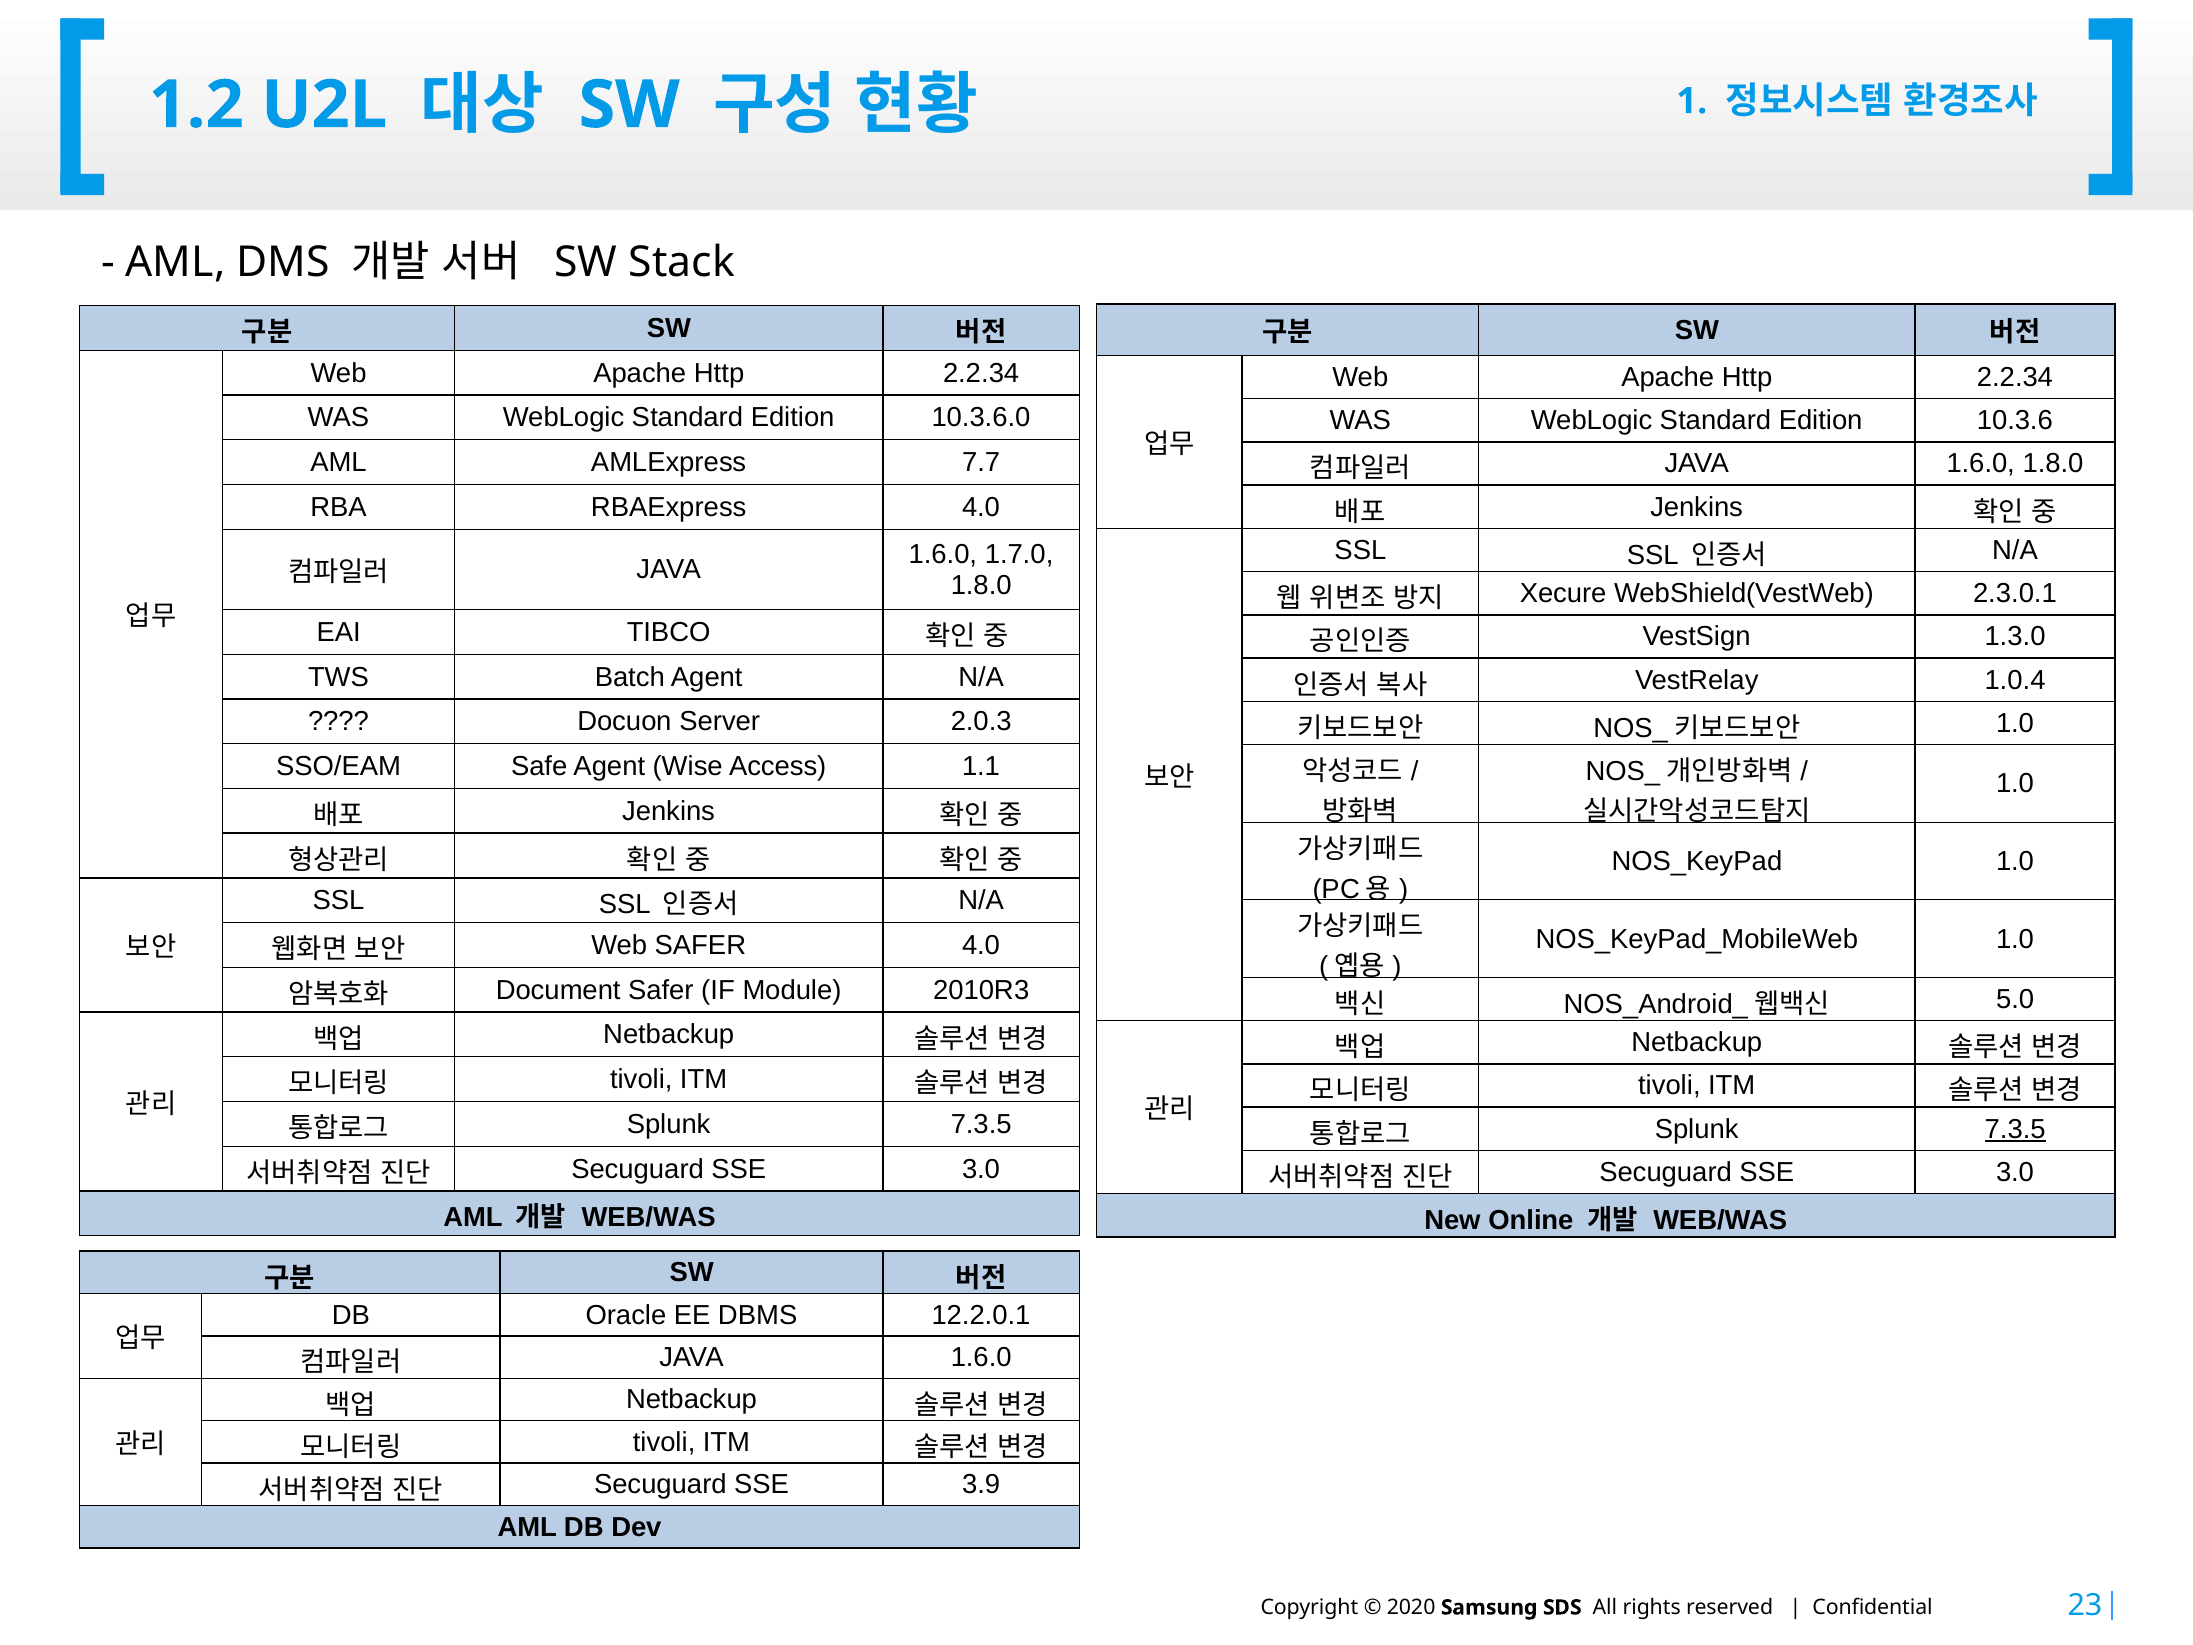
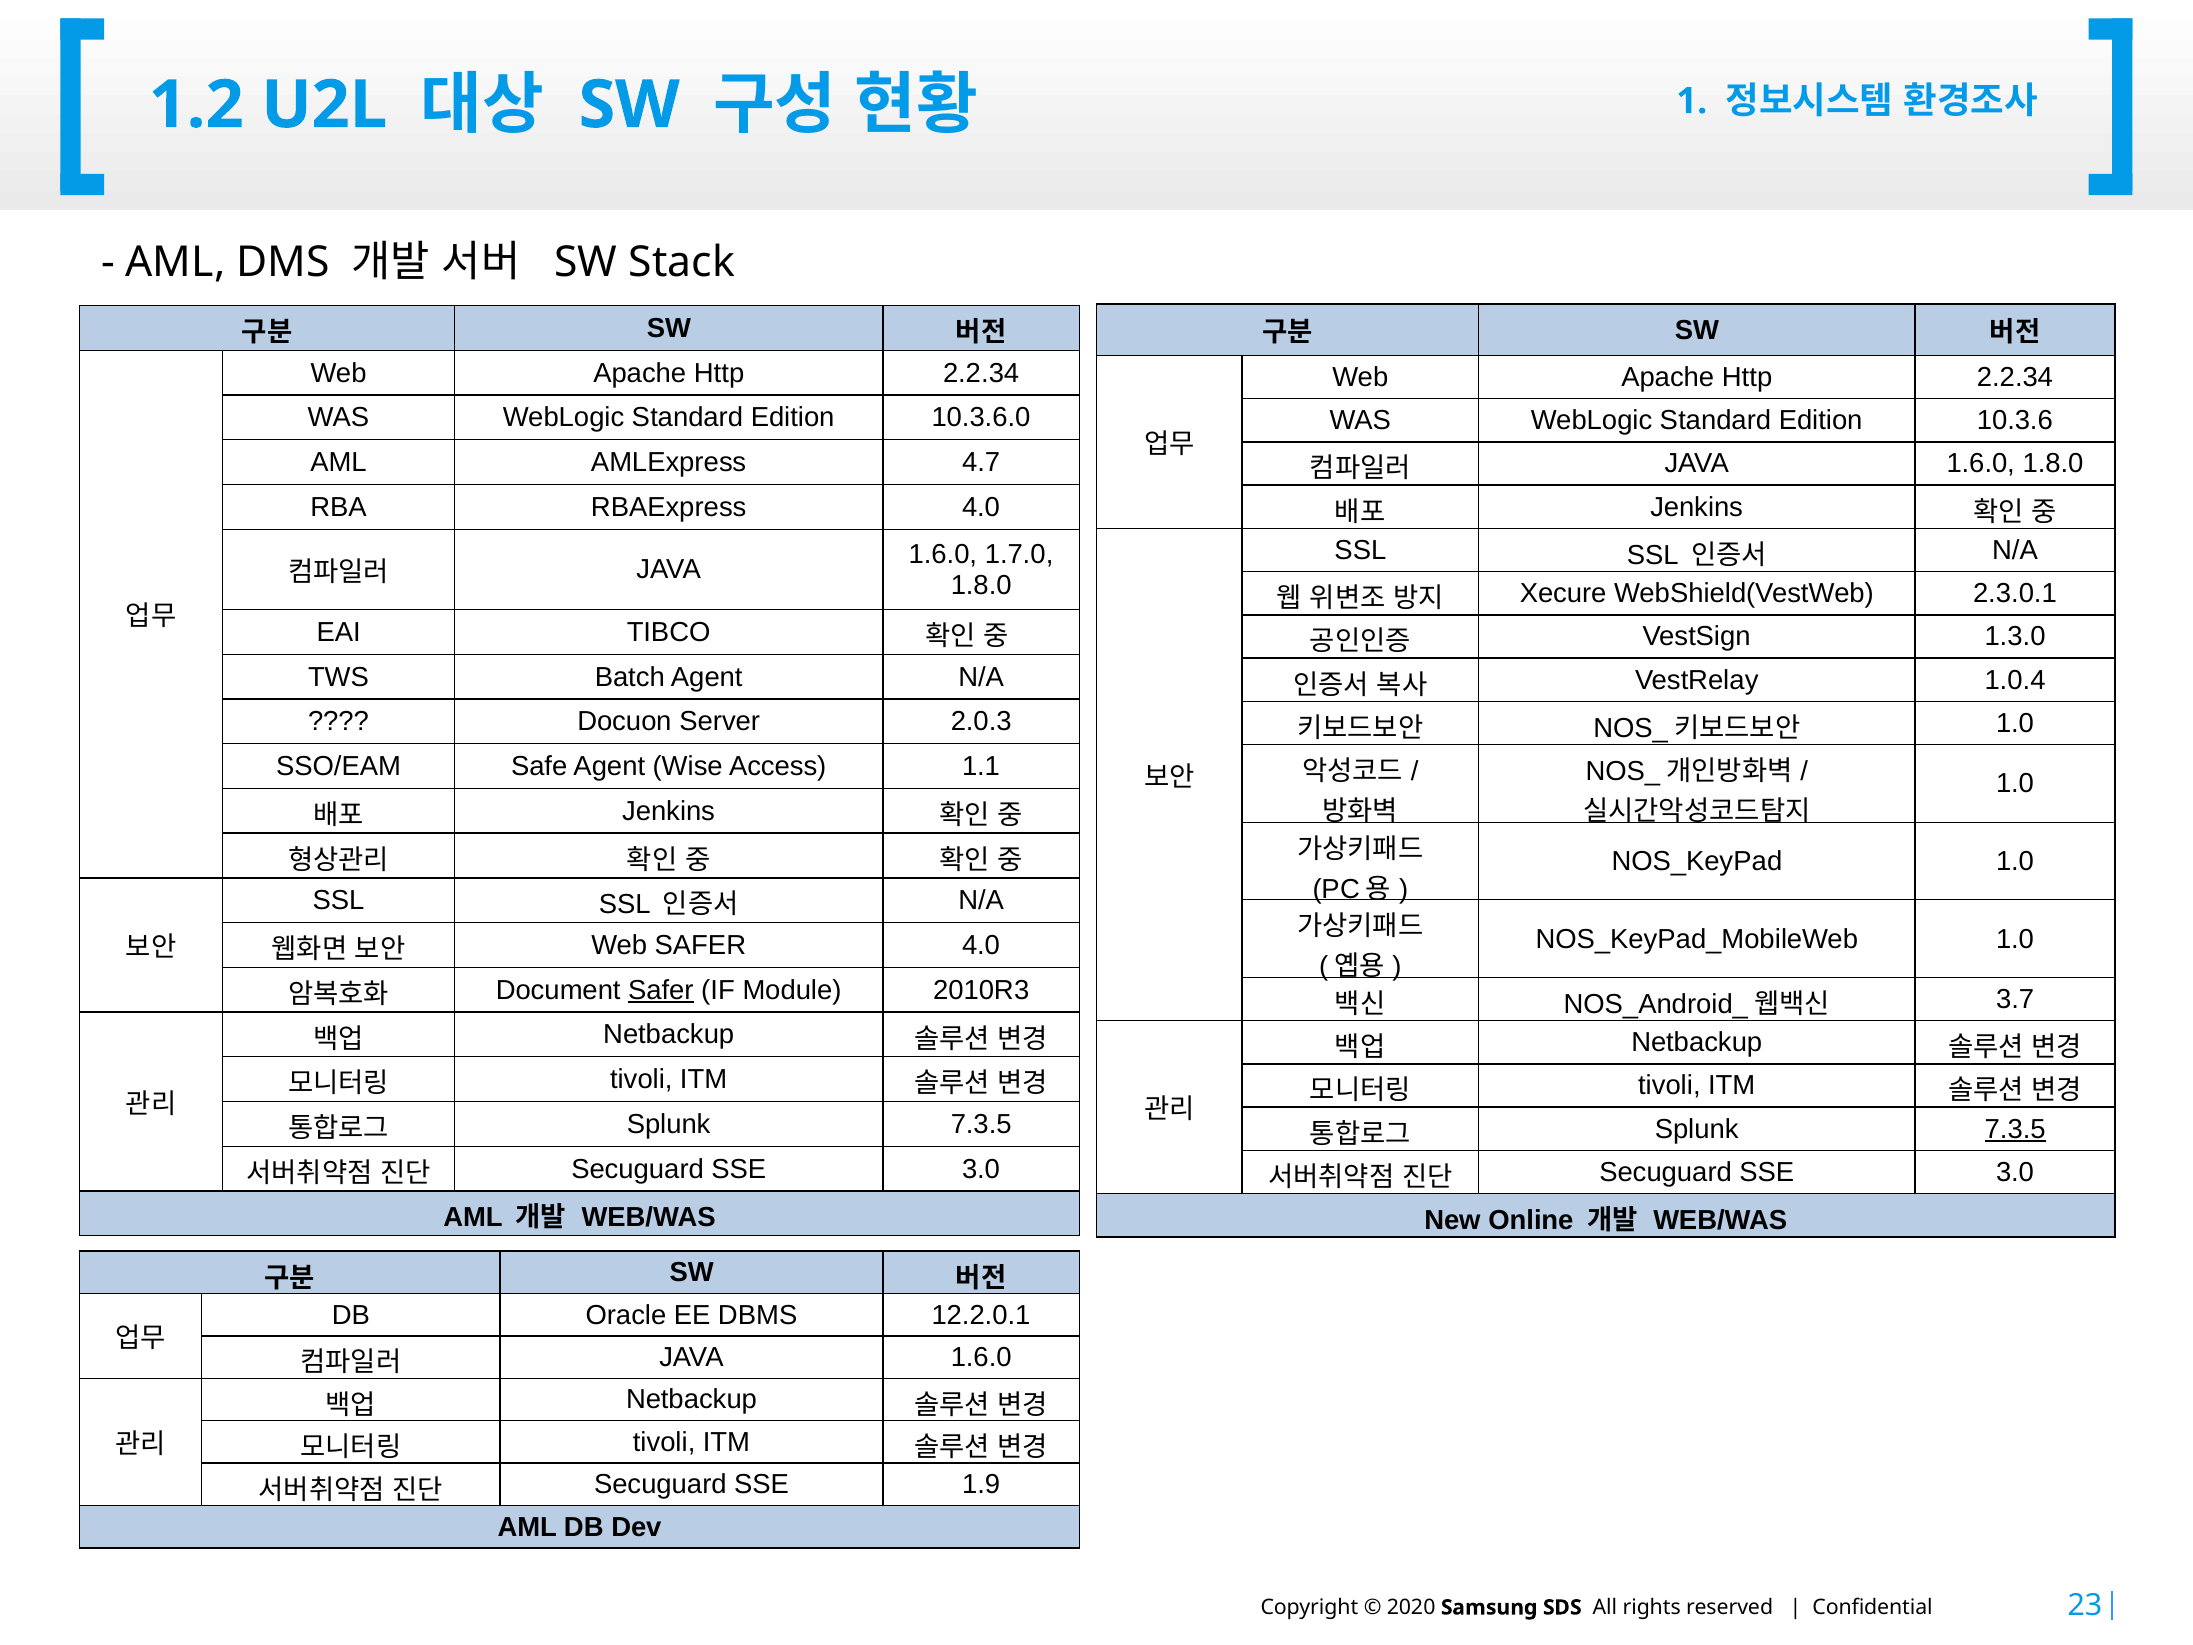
7.7: 7.7 -> 4.7 (981, 463)
Safer underline: none -> present (661, 990)
5.0: 5.0 -> 3.7 (2015, 999)
3.9: 3.9 -> 1.9 (981, 1484)
